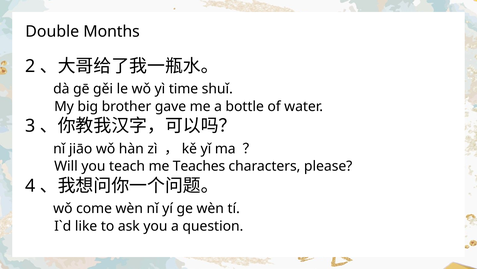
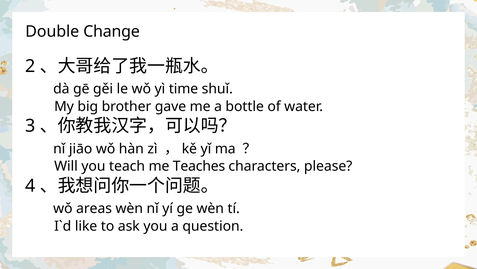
Months: Months -> Change (112, 32)
come: come -> areas (94, 208)
